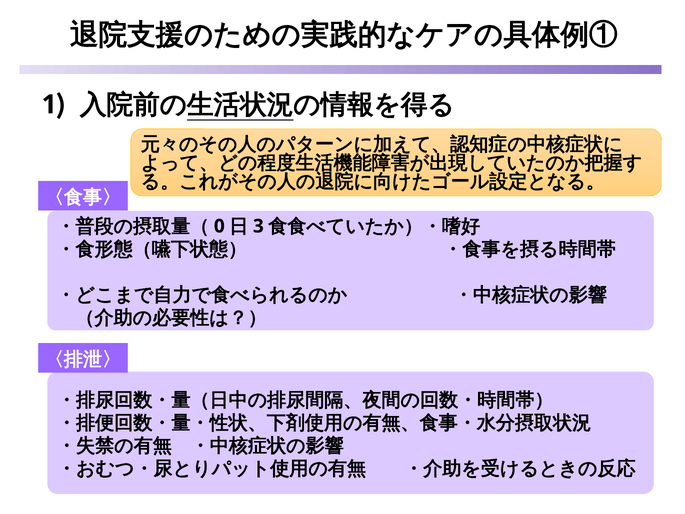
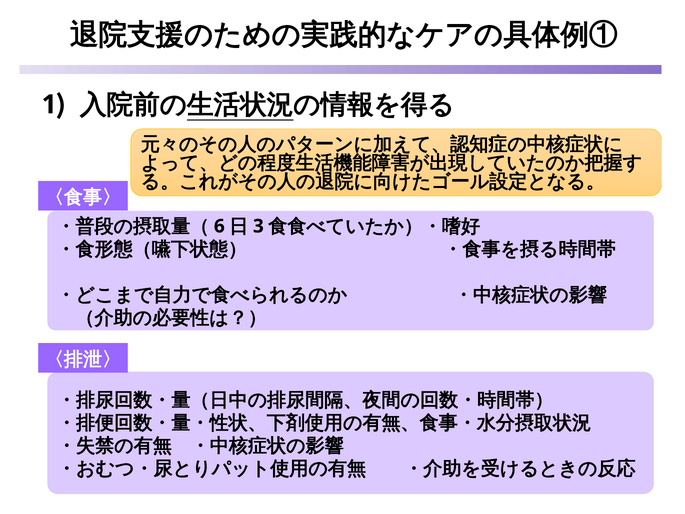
0: 0 -> 6 (219, 226)
